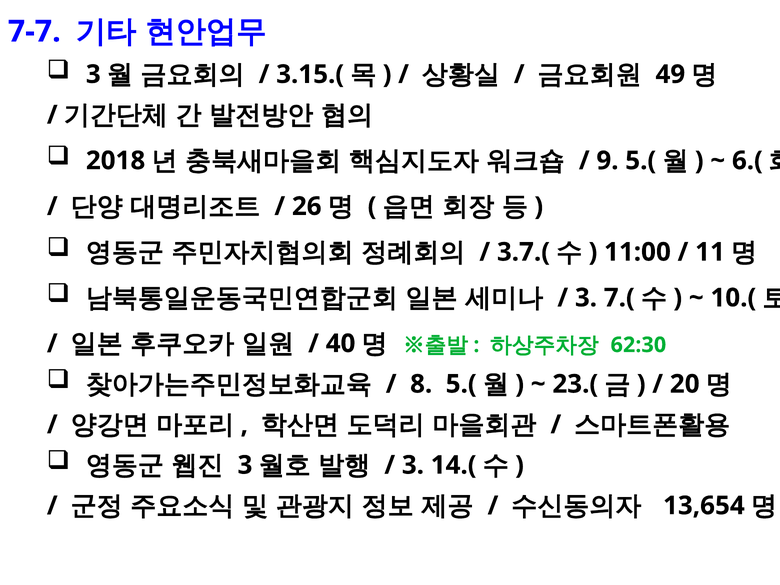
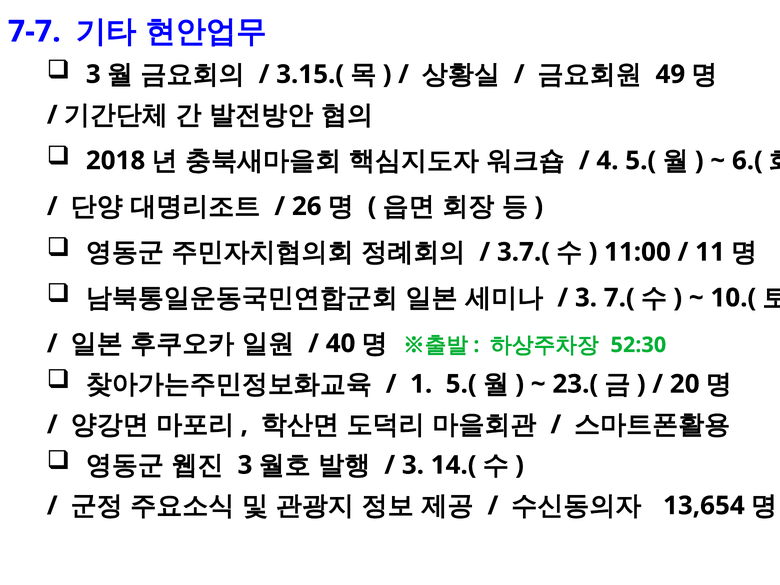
9: 9 -> 4 (607, 161)
62:30: 62:30 -> 52:30 (638, 345)
8: 8 -> 1 (421, 384)
